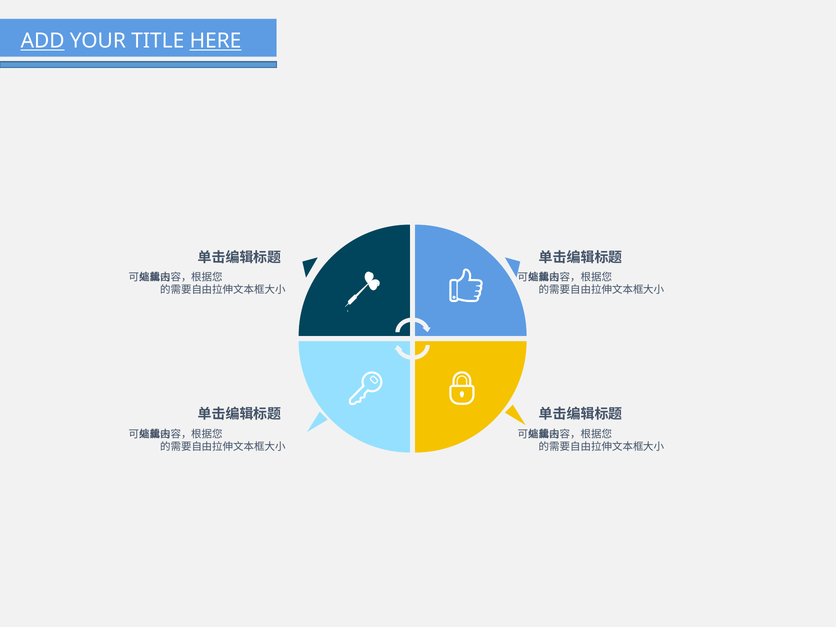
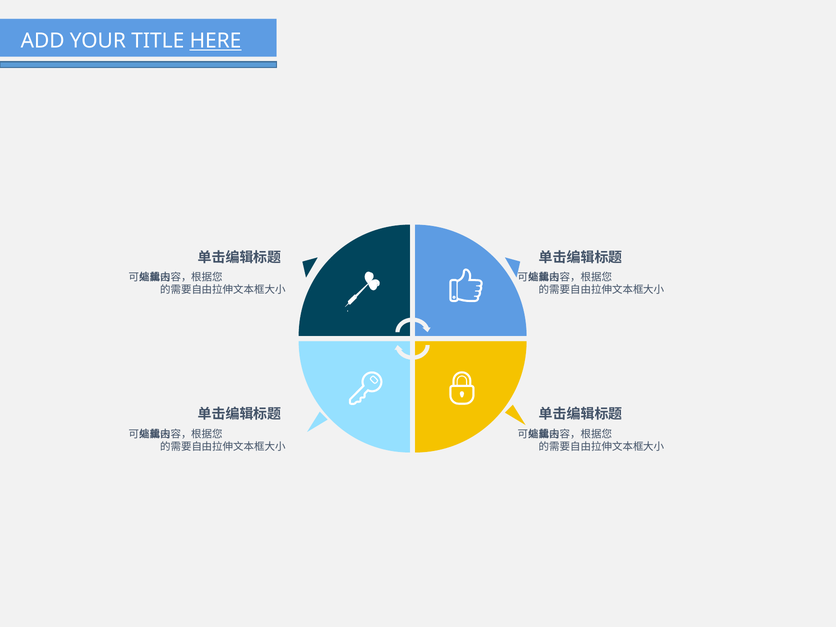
ADD underline: present -> none (43, 41)
